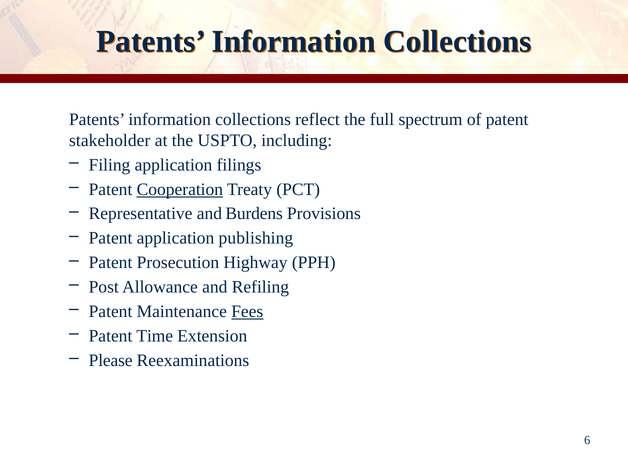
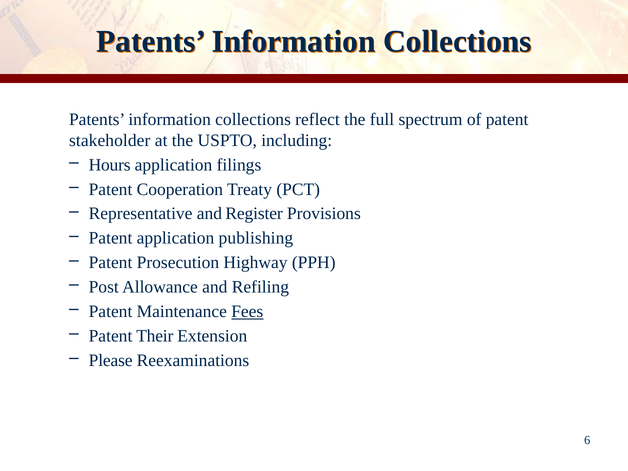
Filing: Filing -> Hours (110, 165)
Cooperation underline: present -> none (180, 189)
Burdens: Burdens -> Register (254, 214)
Time: Time -> Their (155, 336)
